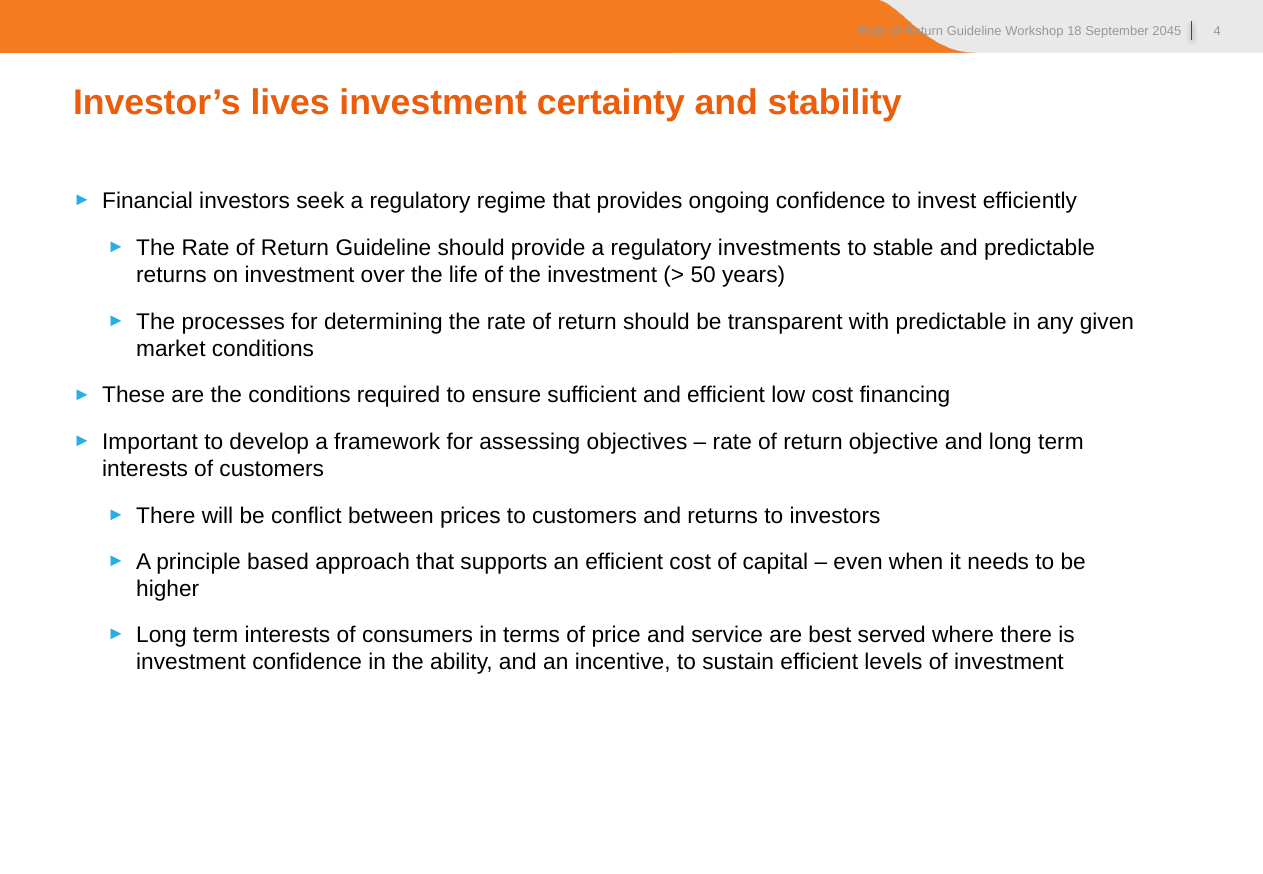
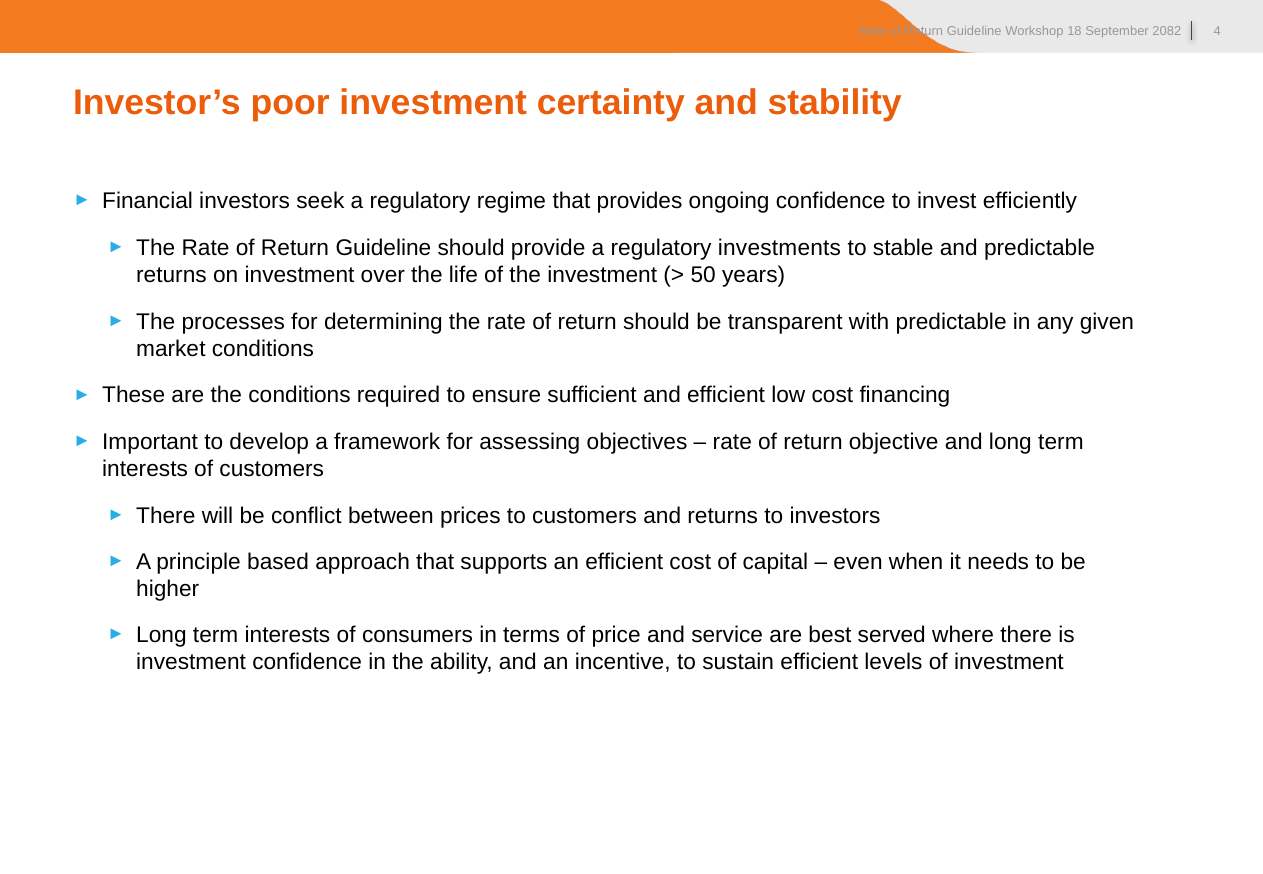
2045: 2045 -> 2082 (1167, 31)
lives: lives -> poor (290, 103)
